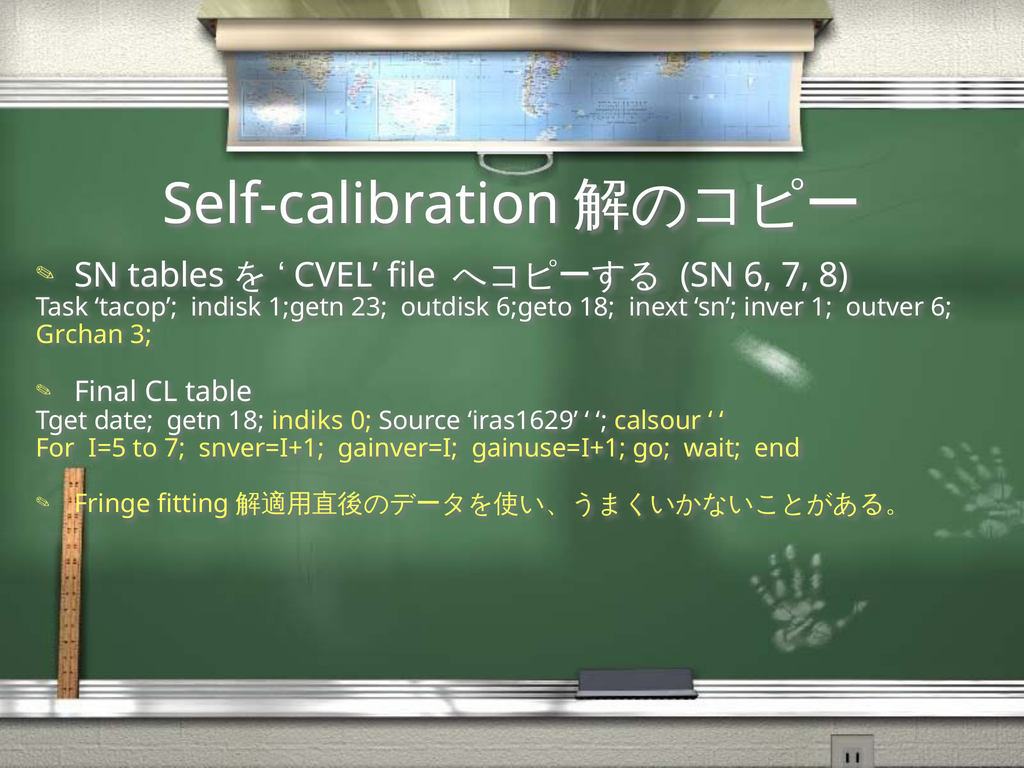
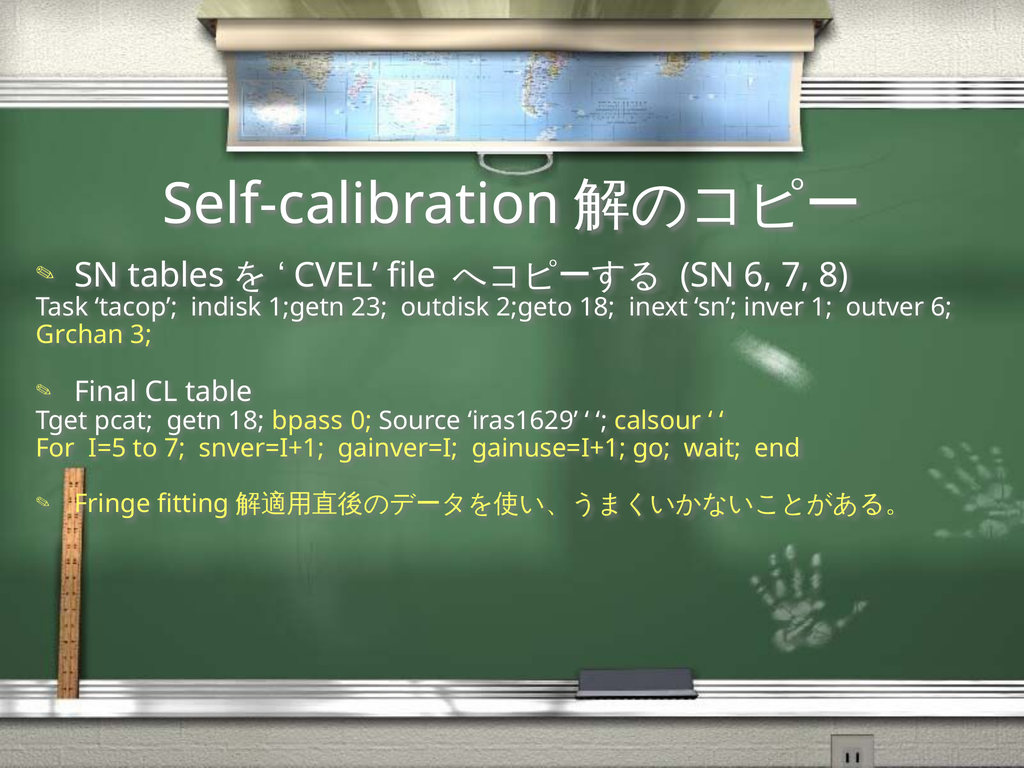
6;geto: 6;geto -> 2;geto (534, 307)
date: date -> pcat (124, 421)
indiks: indiks -> bpass (308, 421)
